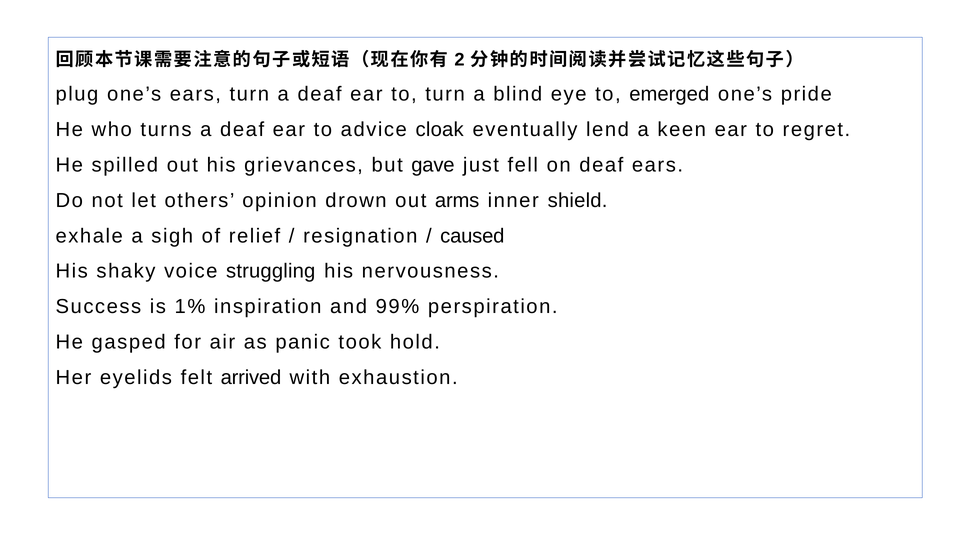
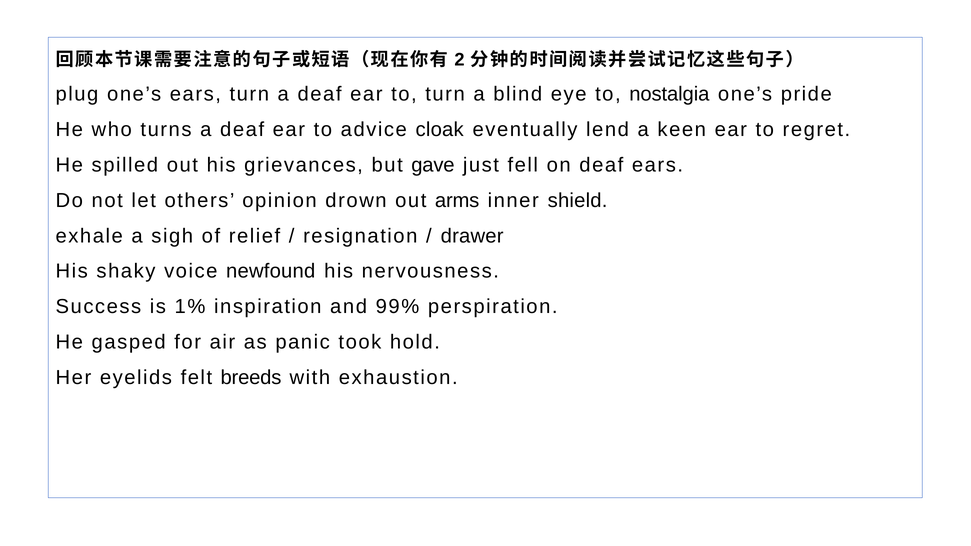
emerged: emerged -> nostalgia (669, 94)
caused: caused -> drawer (472, 236)
struggling: struggling -> newfound (271, 271)
arrived: arrived -> breeds (251, 378)
